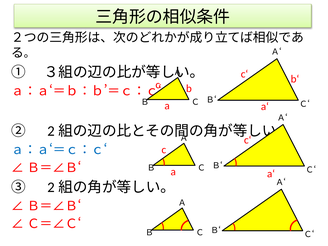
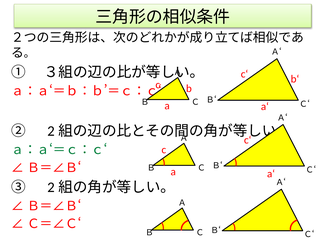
ａ：ａ‘＝ｃ：ｃ‘ colour: blue -> green (59, 150)
